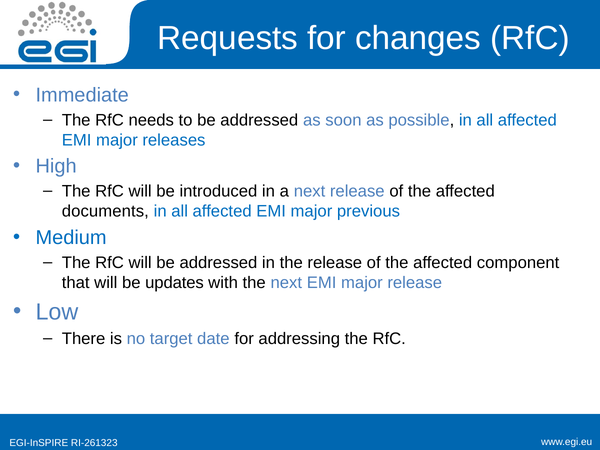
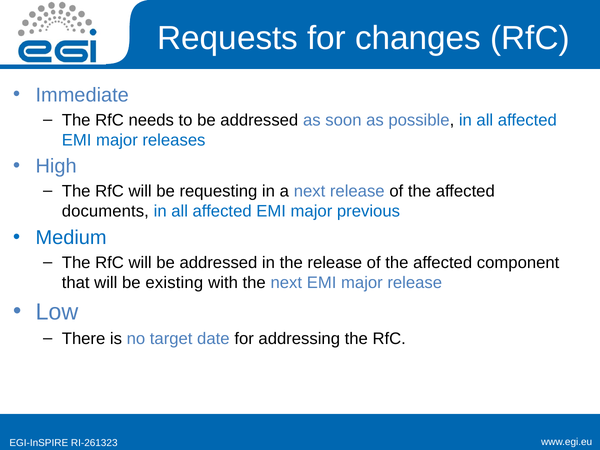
introduced: introduced -> requesting (218, 191)
updates: updates -> existing (174, 283)
